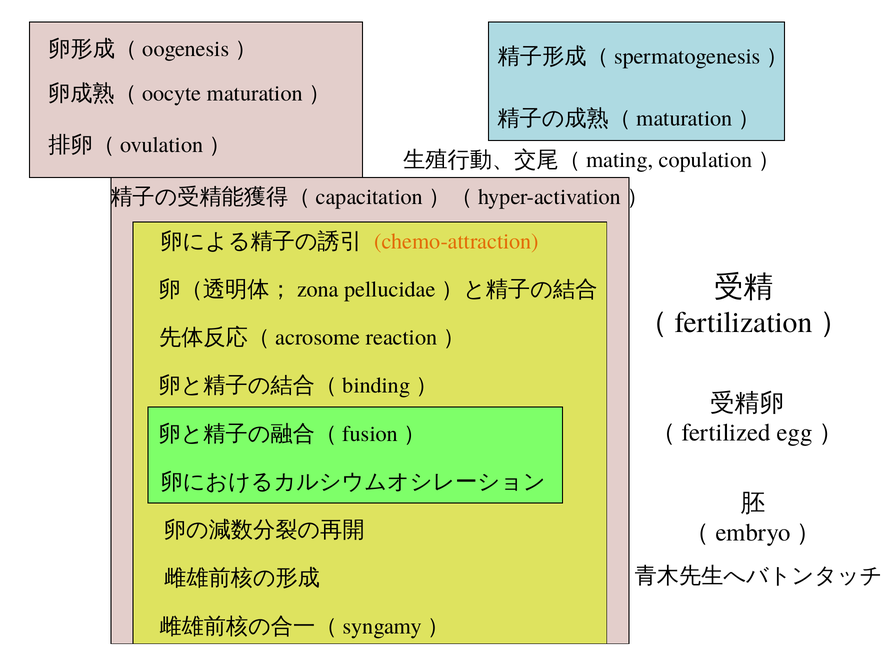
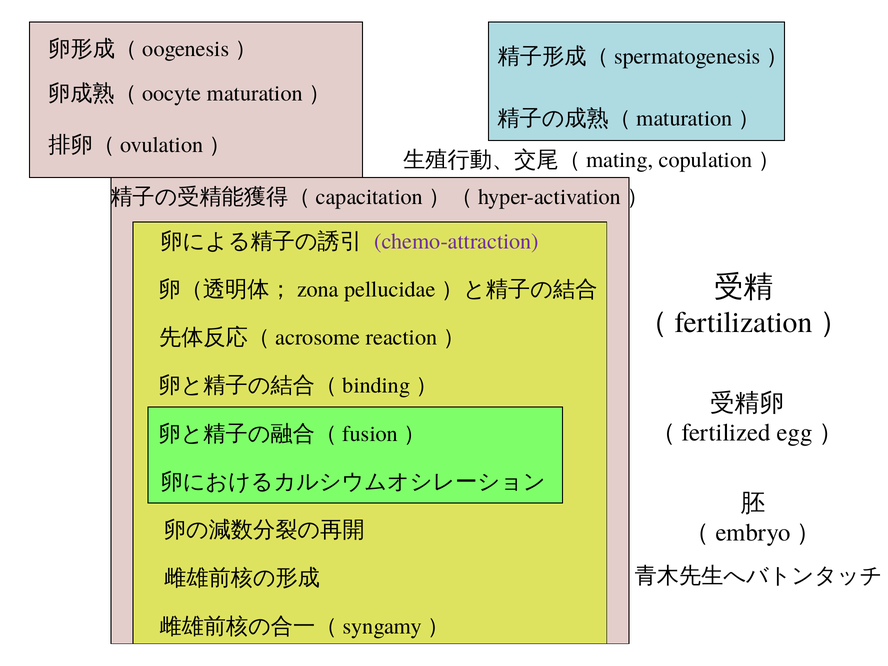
chemo-attraction colour: orange -> purple (456, 241)
